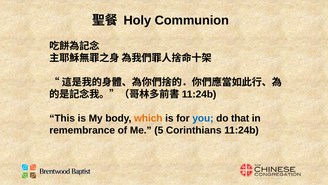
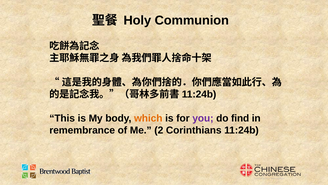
you colour: blue -> purple (203, 118)
that: that -> find (240, 118)
5: 5 -> 2 (159, 130)
